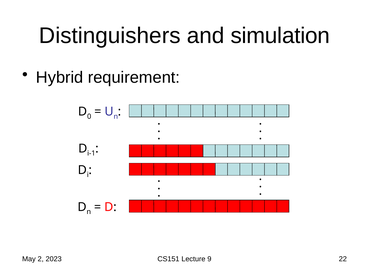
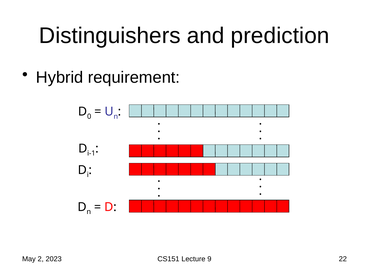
simulation: simulation -> prediction (280, 36)
